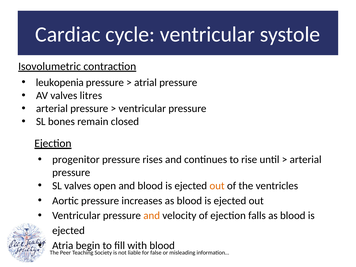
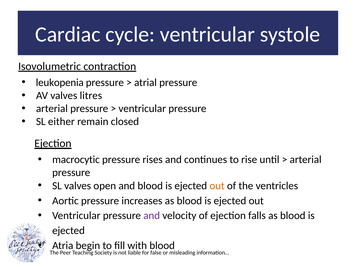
bones: bones -> either (61, 122)
progenitor: progenitor -> macrocytic (76, 160)
and colour: orange -> purple (152, 216)
